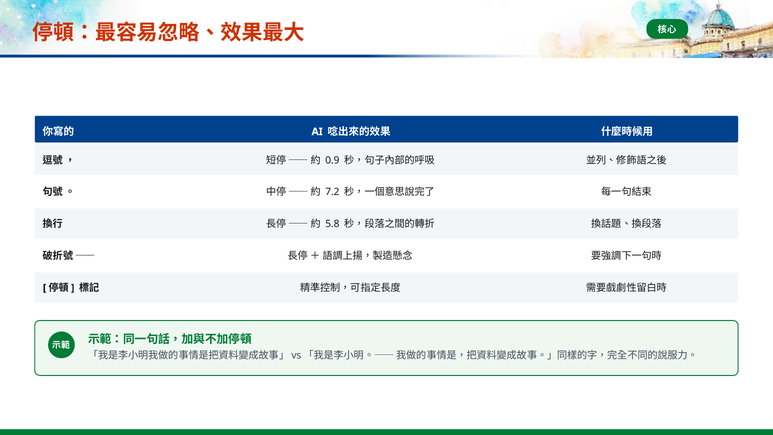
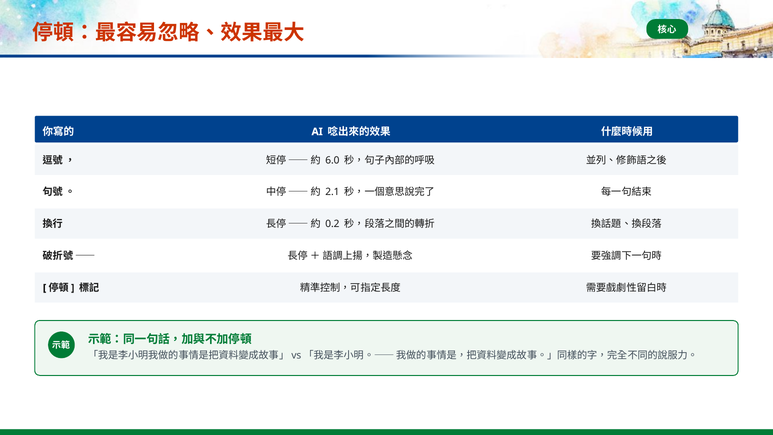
0.9: 0.9 -> 6.0 (332, 160)
7.2: 7.2 -> 2.1 (332, 192)
5.8: 5.8 -> 0.2 (332, 224)
